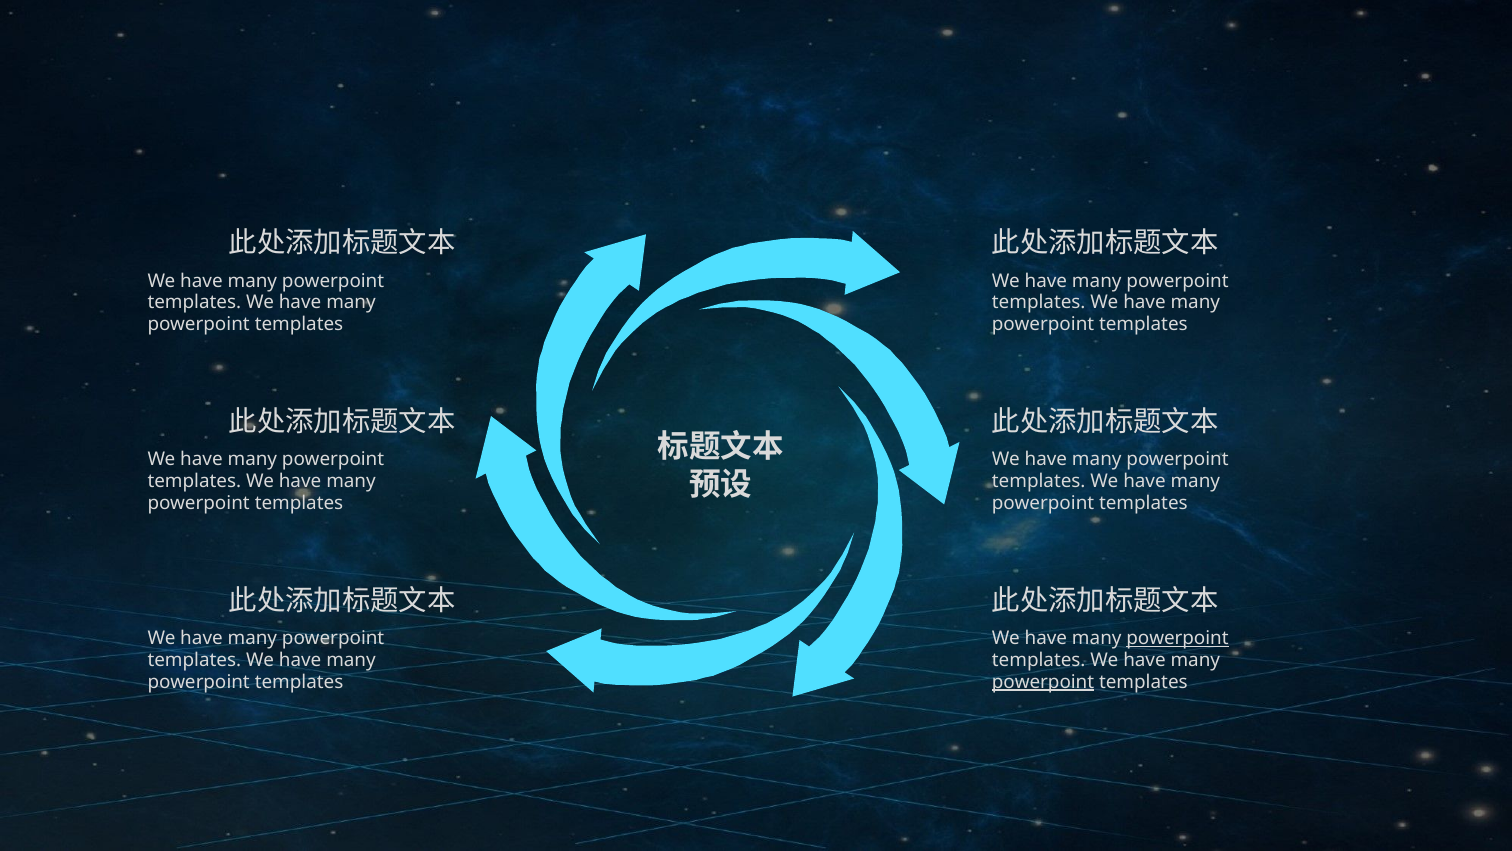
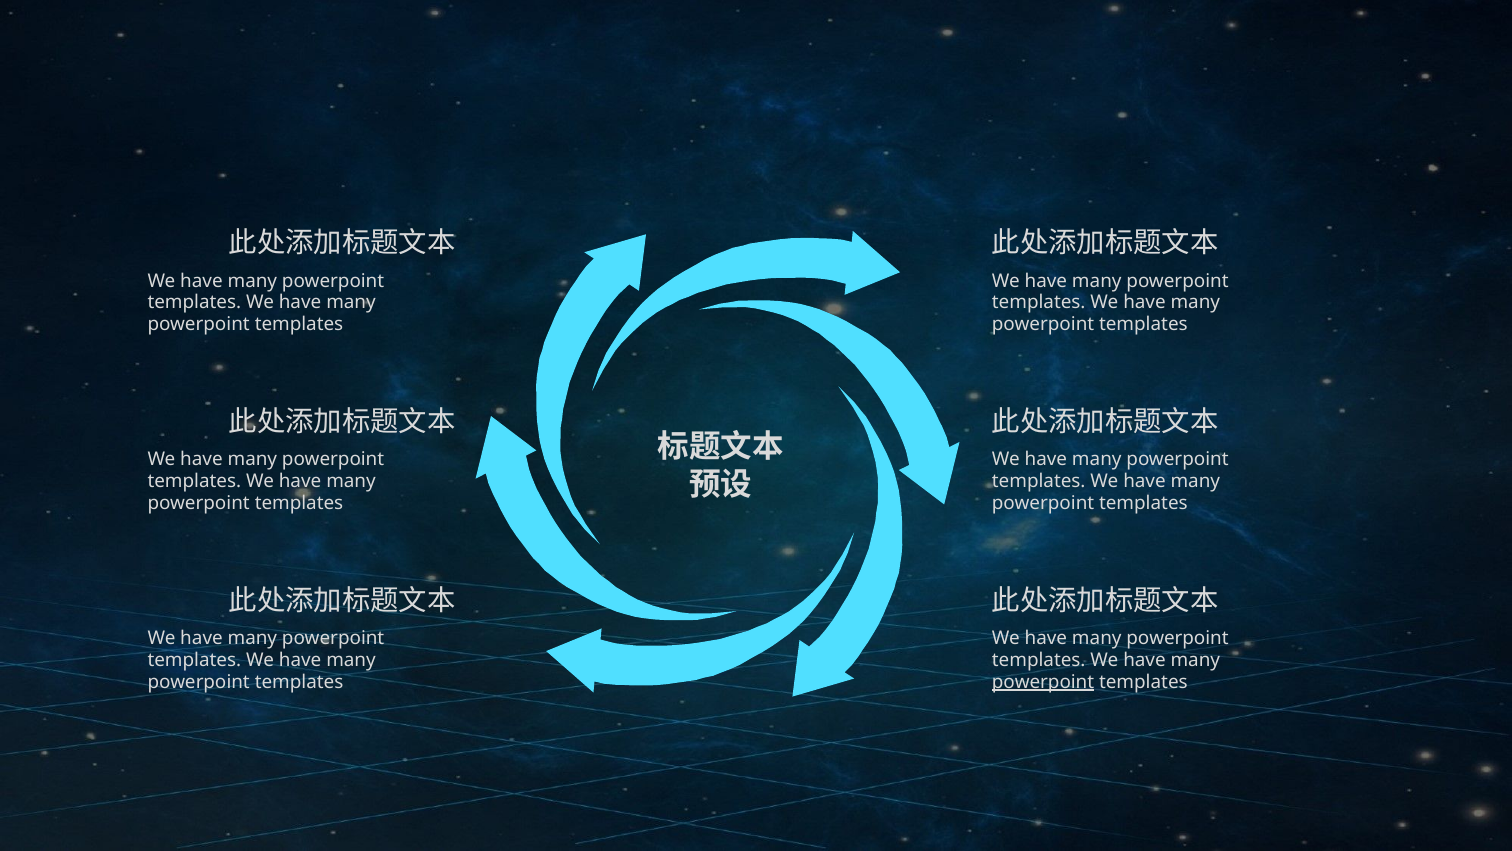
powerpoint underline: present -> none (1177, 638)
